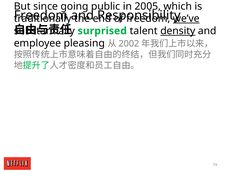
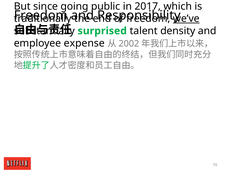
2005: 2005 -> 2017 (148, 6)
density underline: present -> none (178, 31)
pleasing: pleasing -> expense (84, 43)
